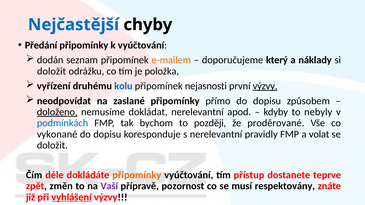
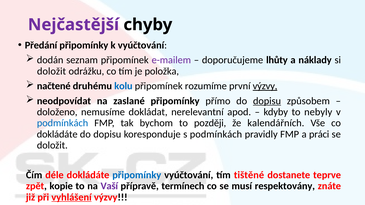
Nejčastější colour: blue -> purple (73, 25)
e-mailem colour: orange -> purple (171, 60)
který: který -> lhůty (277, 60)
vyřízení: vyřízení -> načtené (54, 86)
nejasnosti: nejasnosti -> rozumíme (206, 86)
dopisu underline: none -> present (267, 101)
doloženo underline: present -> none (57, 112)
proděrované: proděrované -> kalendářních (276, 123)
vykonané: vykonané -> dokládáte (57, 134)
s nerelevantní: nerelevantní -> podmínkách (216, 134)
volat: volat -> práci (319, 134)
připomínky colour: orange -> blue (137, 175)
přístup: přístup -> tištěné (249, 175)
změn: změn -> kopie (61, 186)
pozornost: pozornost -> termínech (183, 186)
